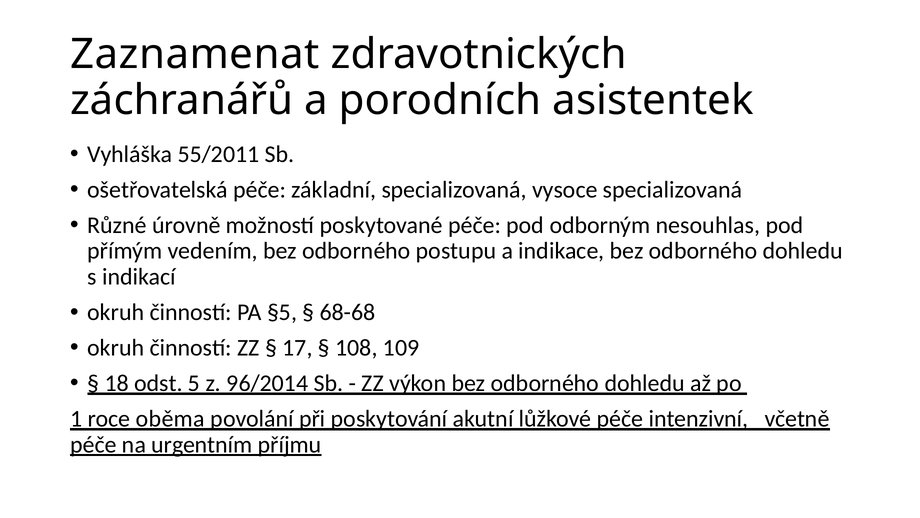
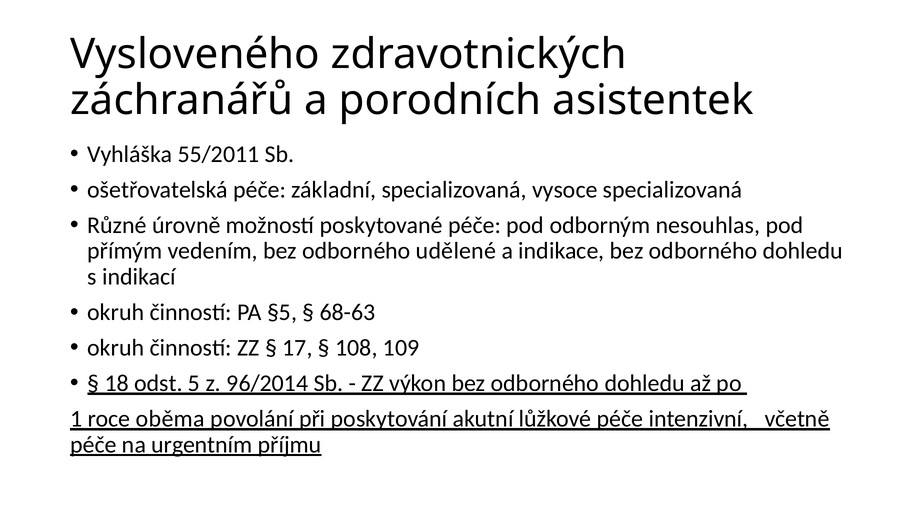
Zaznamenat: Zaznamenat -> Vysloveného (195, 55)
postupu: postupu -> udělené (456, 251)
68-68: 68-68 -> 68-63 (348, 312)
